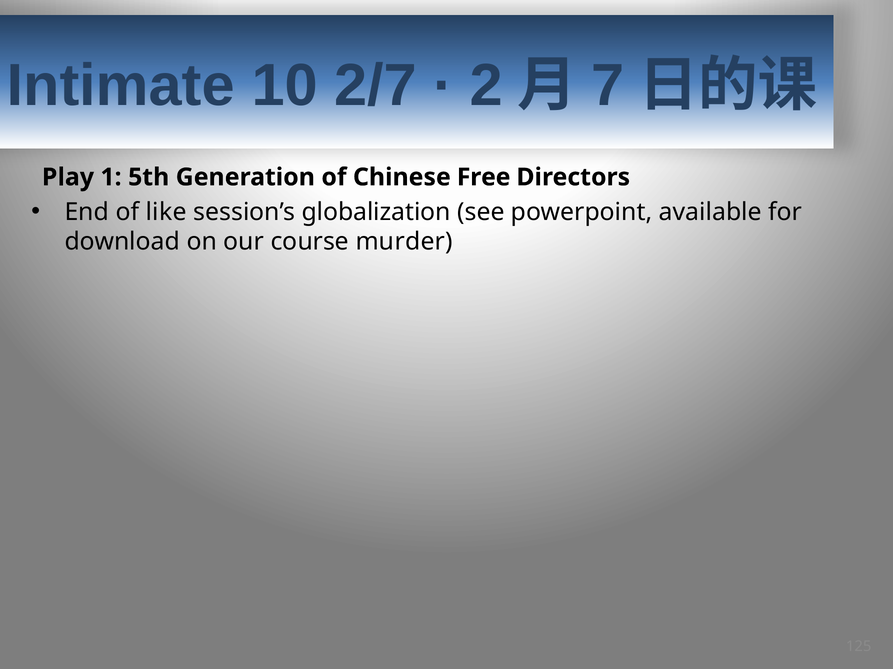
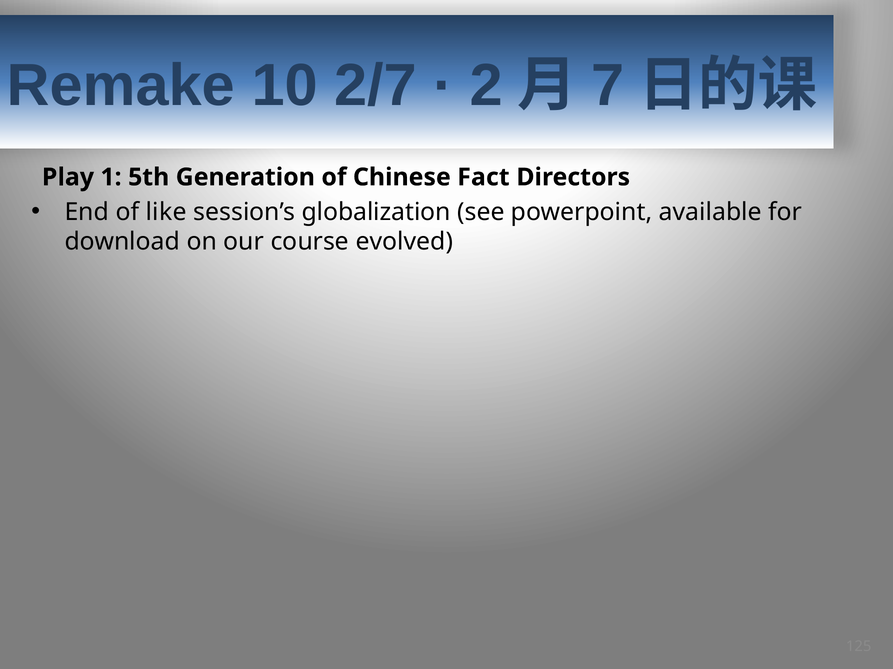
Intimate: Intimate -> Remake (121, 86)
Free: Free -> Fact (483, 177)
murder: murder -> evolved (404, 242)
